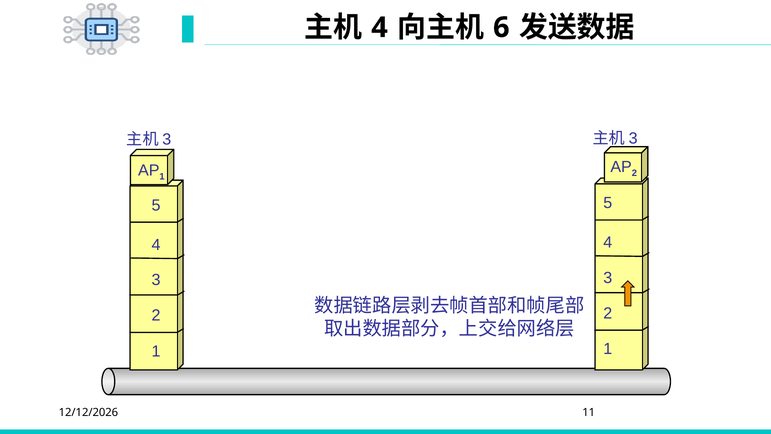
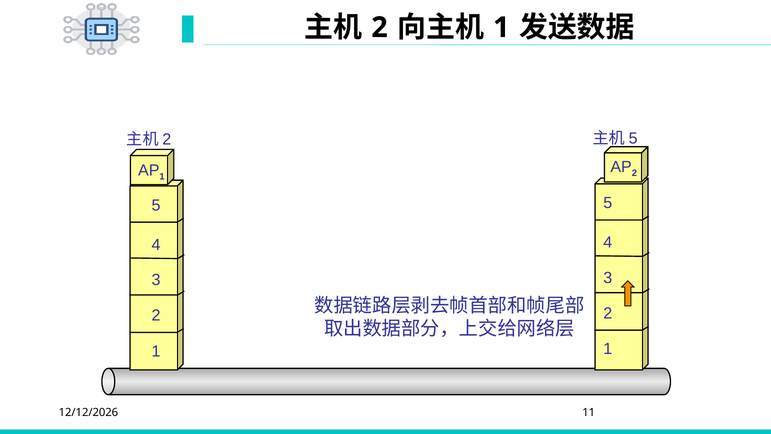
4: 4 -> 2 (380, 27)
6: 6 -> 1 (501, 27)
3: 3 -> 5 (633, 138)
3: 3 -> 2 (167, 139)
